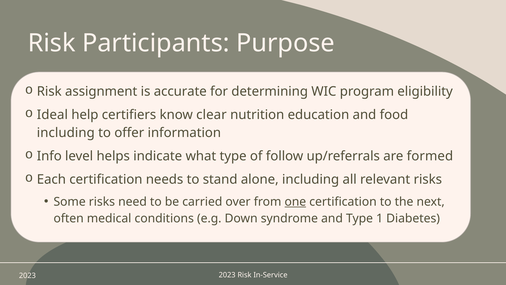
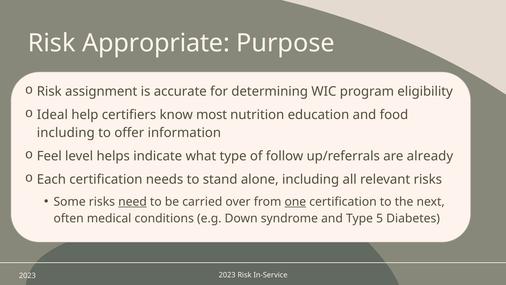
Participants: Participants -> Appropriate (156, 43)
clear: clear -> most (212, 115)
Info: Info -> Feel (49, 156)
formed: formed -> already (430, 156)
need underline: none -> present (132, 202)
1: 1 -> 5 (380, 218)
